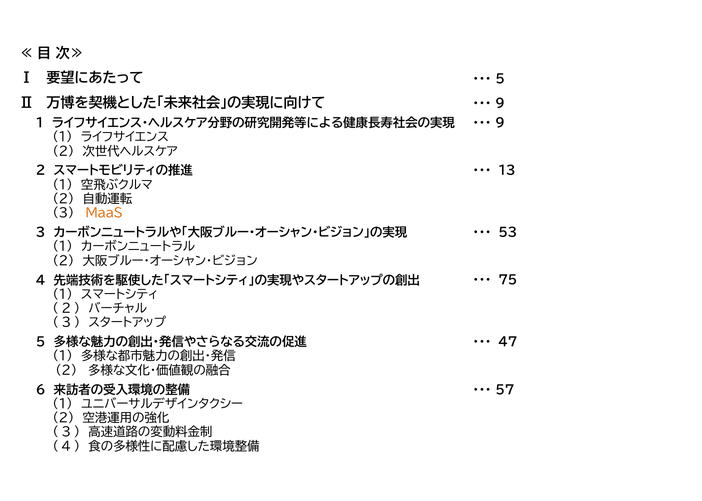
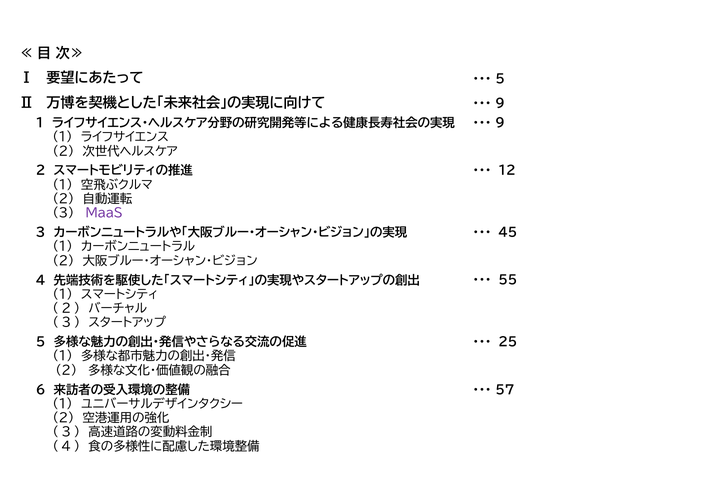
13: 13 -> 12 (507, 171)
MaaS colour: orange -> purple (104, 213)
53: 53 -> 45 (508, 233)
75: 75 -> 55 (508, 281)
47: 47 -> 25 (508, 342)
